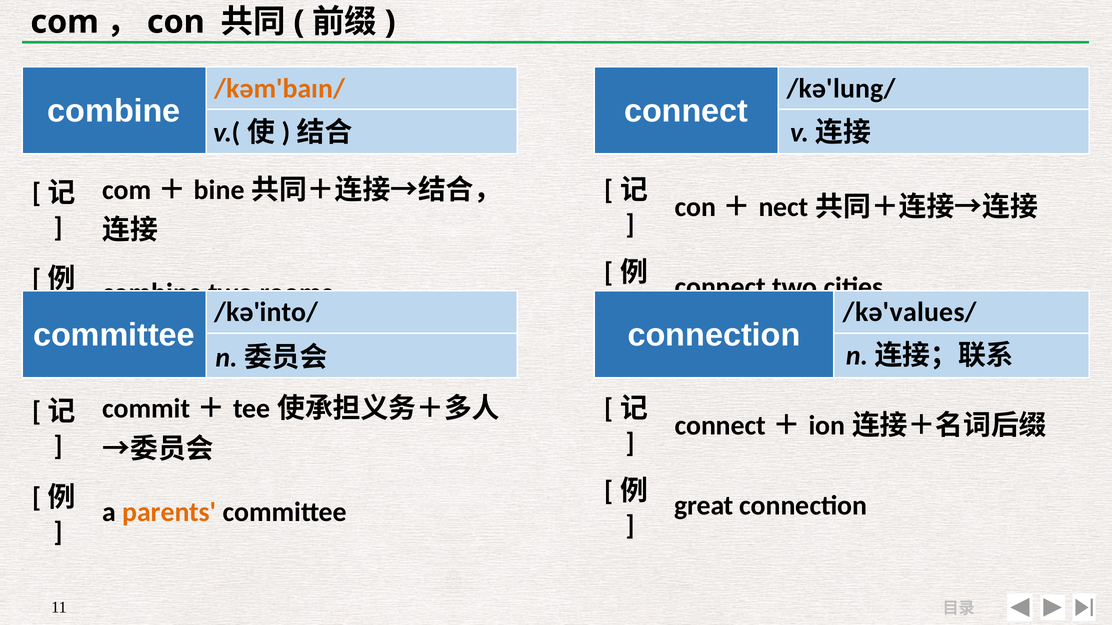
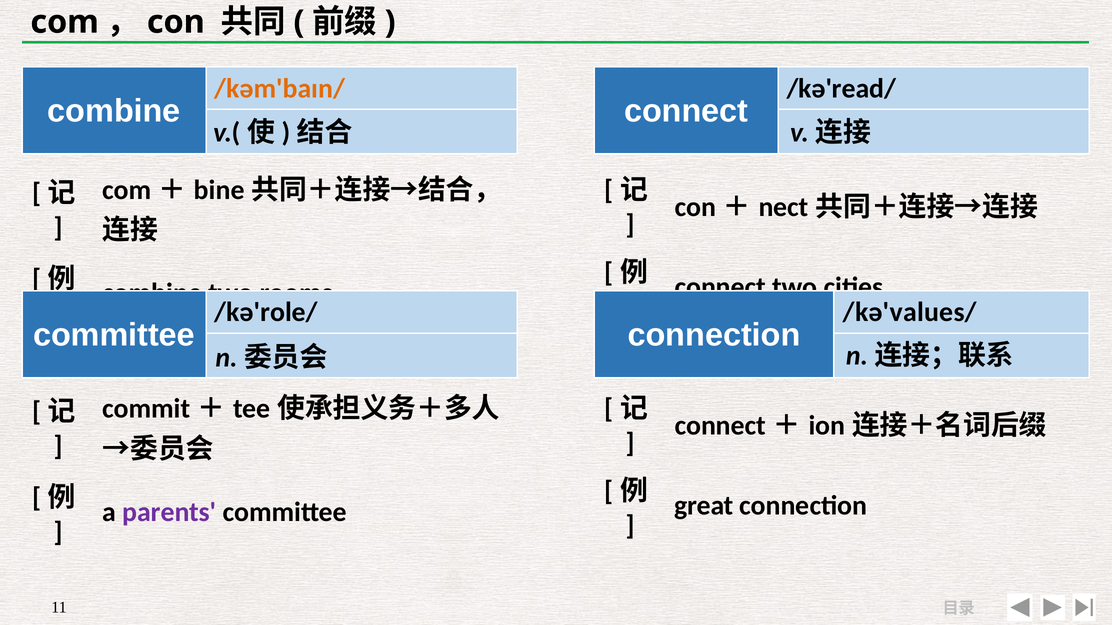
/kə'lung/: /kə'lung/ -> /kə'read/ (841, 88)
/kə'into/: /kə'into/ -> /kə'role/ (266, 313)
parents colour: orange -> purple (169, 512)
